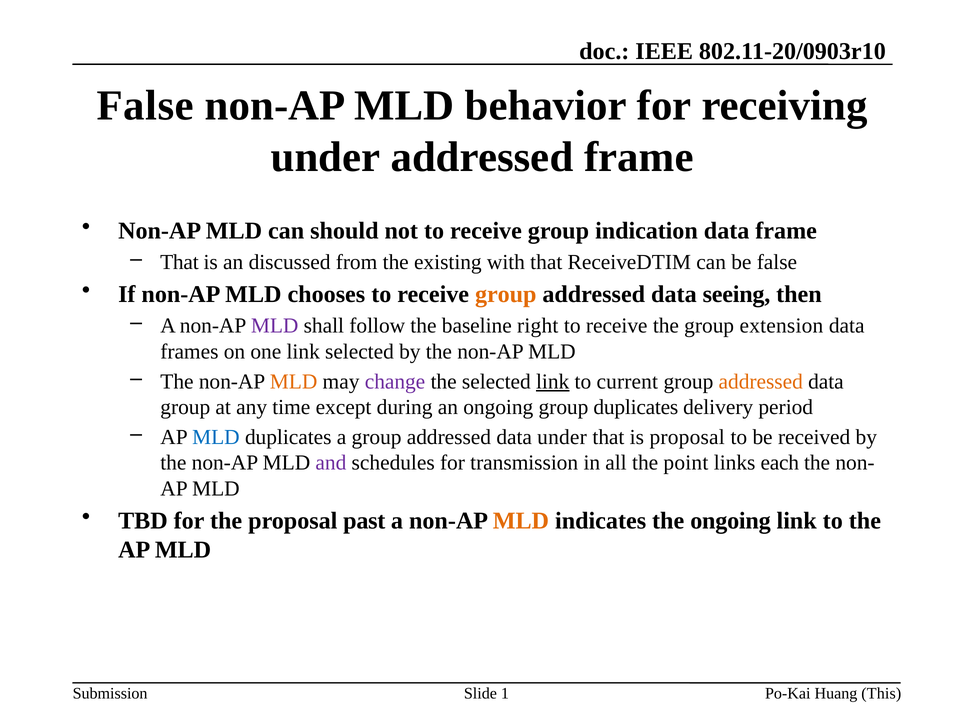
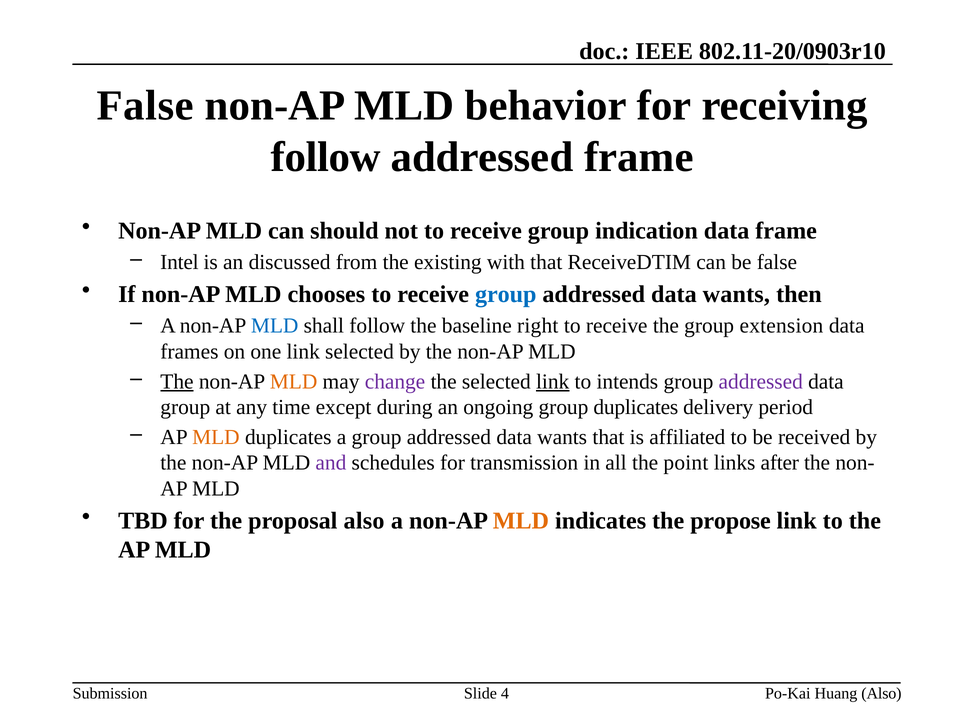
under: under -> follow (326, 157)
That: That -> Intel (179, 262)
group colour: orange -> blue (506, 295)
seeing: seeing -> wants (736, 295)
MLD colour: purple -> blue (275, 326)
The underline: none -> present (177, 382)
current: current -> intends (627, 382)
addressed colour: orange -> purple (761, 382)
MLD colour: blue -> orange (216, 438)
under: under -> wants (562, 438)
is proposal: proposal -> affiliated (687, 438)
each: each -> after (780, 463)
proposal past: past -> also (364, 521)
the ongoing: ongoing -> propose (730, 521)
1: 1 -> 4 (505, 694)
Huang This: This -> Also (881, 694)
